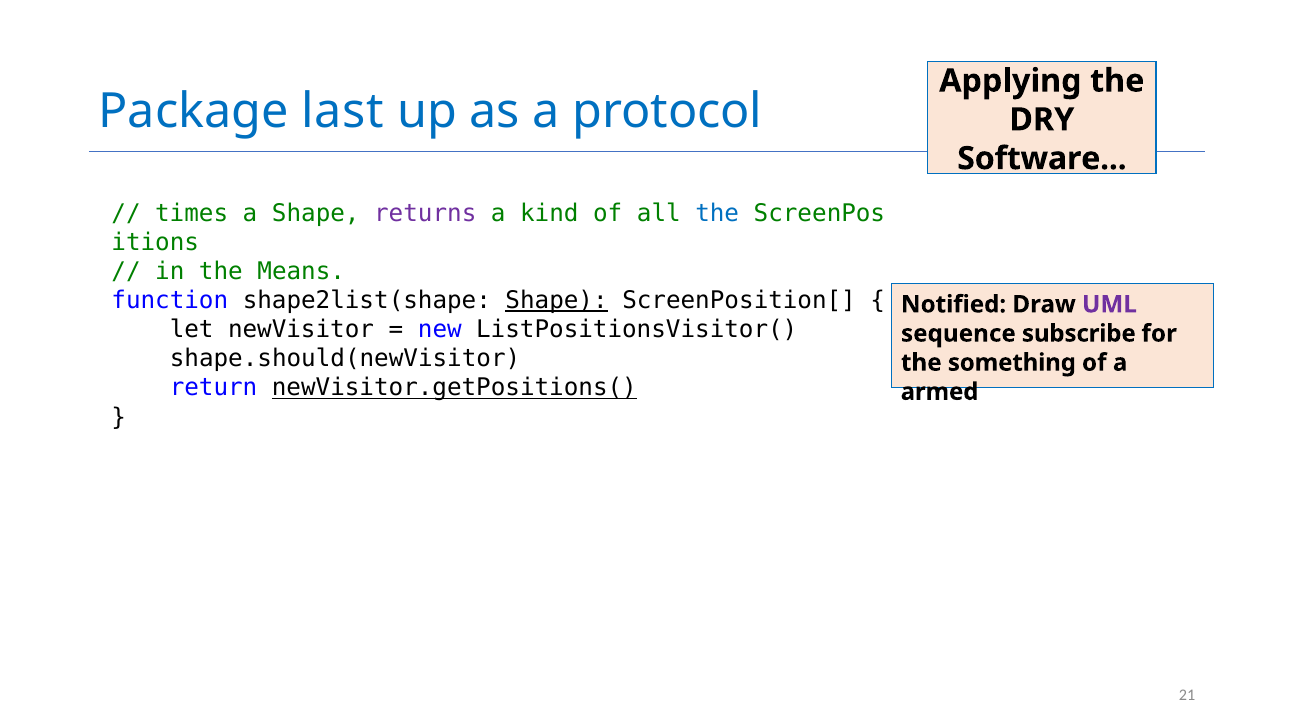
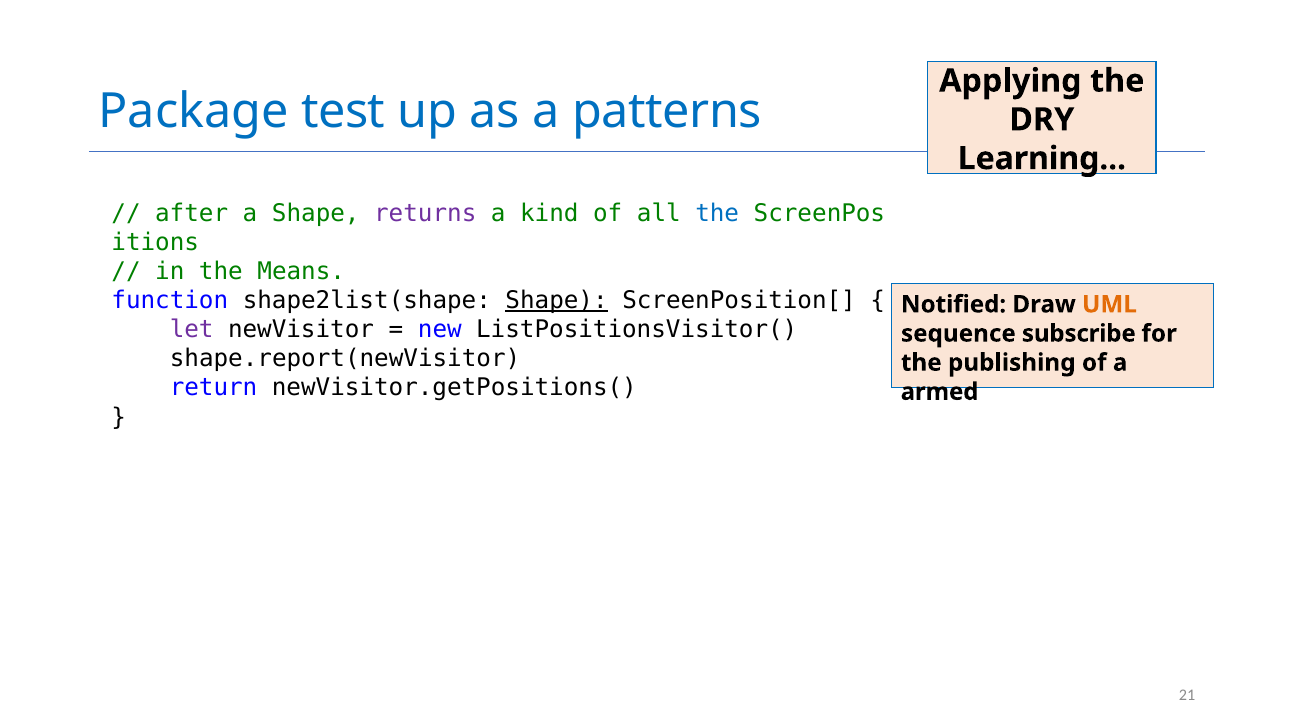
last: last -> test (343, 111)
protocol: protocol -> patterns (667, 111)
Software: Software -> Learning (1042, 159)
times: times -> after (192, 213)
UML colour: purple -> orange (1109, 304)
let colour: black -> purple (192, 330)
shape.should(newVisitor: shape.should(newVisitor -> shape.report(newVisitor (345, 359)
something: something -> publishing (1012, 363)
newVisitor.getPositions( underline: present -> none (454, 388)
